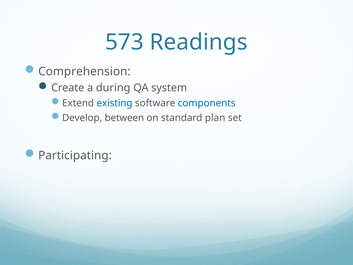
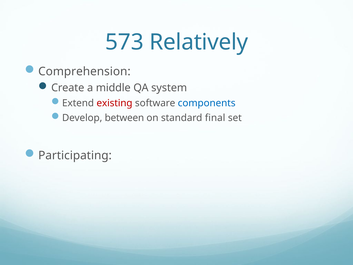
Readings: Readings -> Relatively (199, 42)
during: during -> middle (113, 88)
existing colour: blue -> red (115, 103)
plan: plan -> final (215, 118)
